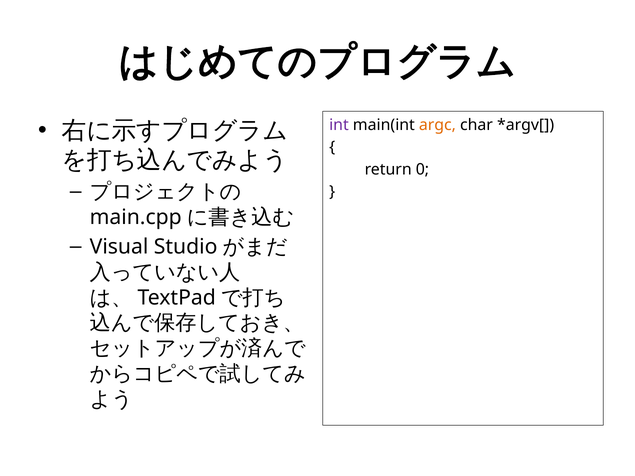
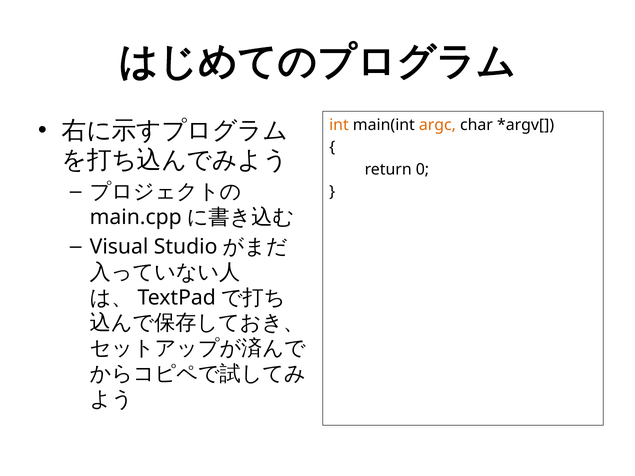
int colour: purple -> orange (339, 125)
